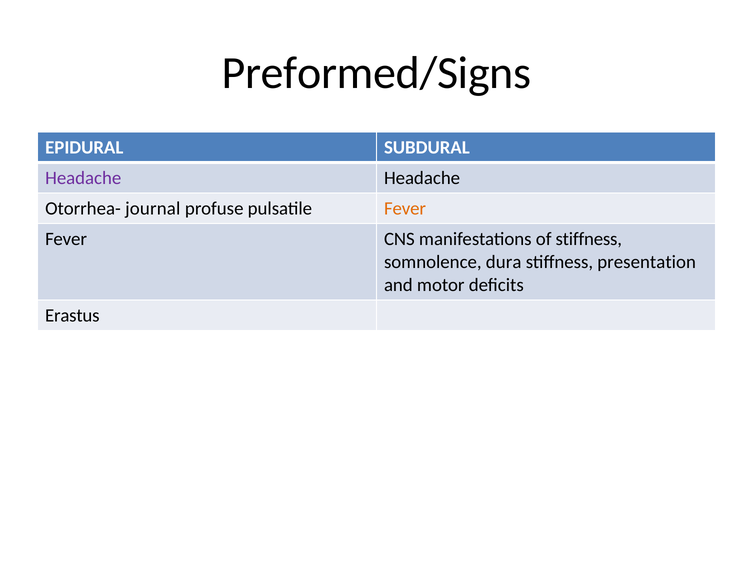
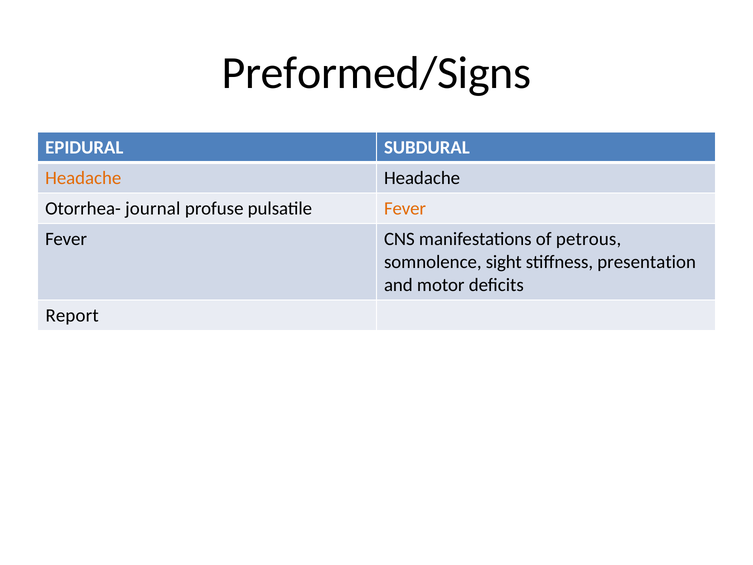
Headache colour: purple -> orange (83, 178)
of stiffness: stiffness -> petrous (589, 239)
dura: dura -> sight (504, 262)
Erastus: Erastus -> Report (72, 315)
